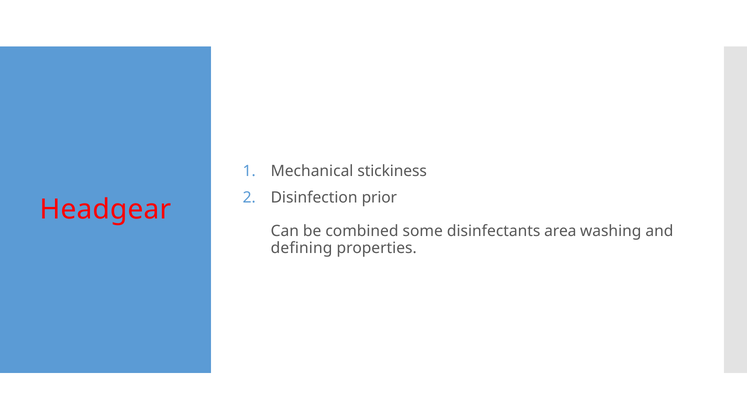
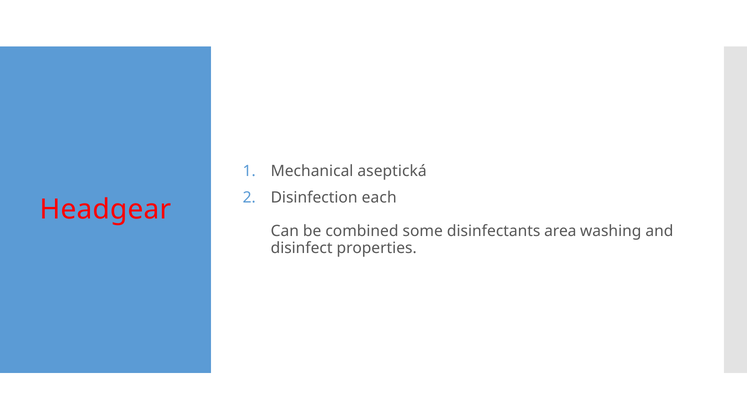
stickiness: stickiness -> aseptická (392, 171)
prior: prior -> each (379, 198)
defining: defining -> disinfect (302, 248)
